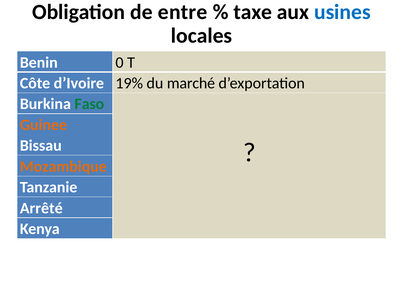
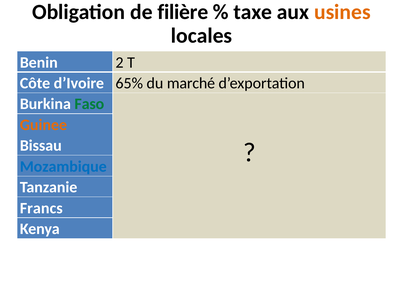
entre: entre -> filière (183, 12)
usines colour: blue -> orange (342, 12)
0: 0 -> 2 (120, 63)
19%: 19% -> 65% (129, 83)
Mozambique colour: orange -> blue (63, 167)
Arrêté: Arrêté -> Francs (41, 208)
